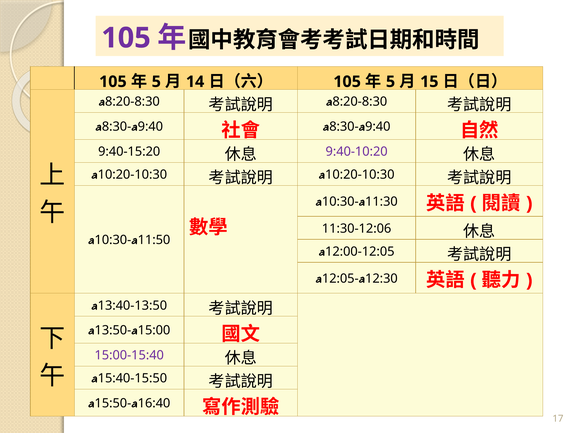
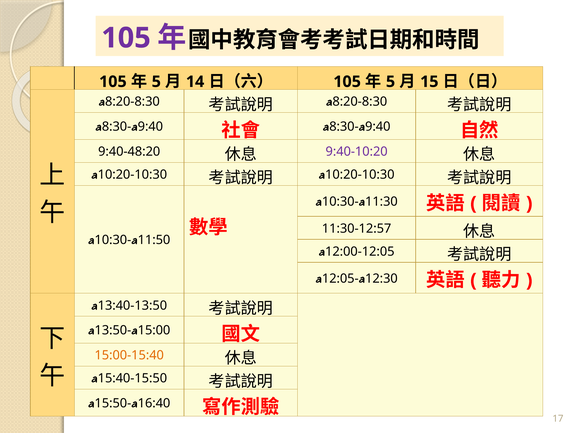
9:40-15:20: 9:40-15:20 -> 9:40-48:20 (129, 152)
11:30-12:06: 11:30-12:06 -> 11:30-12:57 (357, 228)
15:00-15:40 colour: purple -> orange (129, 355)
